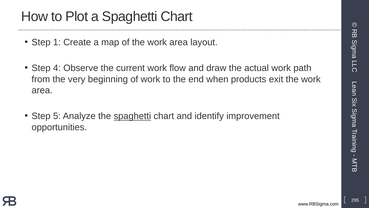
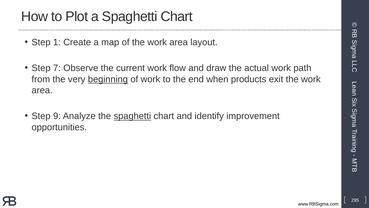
4: 4 -> 7 (57, 68)
beginning underline: none -> present (108, 79)
5: 5 -> 9 (57, 116)
